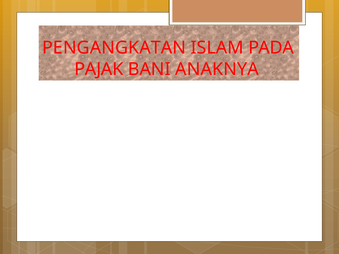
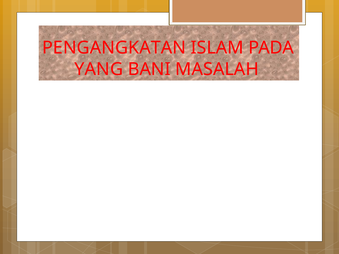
PAJAK: PAJAK -> YANG (99, 69)
ANAKNYA: ANAKNYA -> MASALAH (217, 69)
